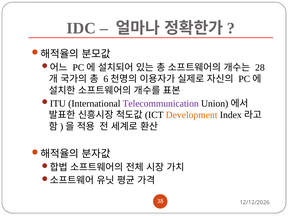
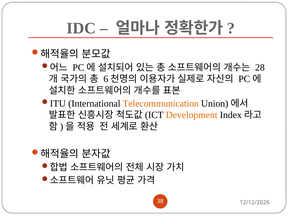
Telecommunication colour: purple -> orange (161, 103)
